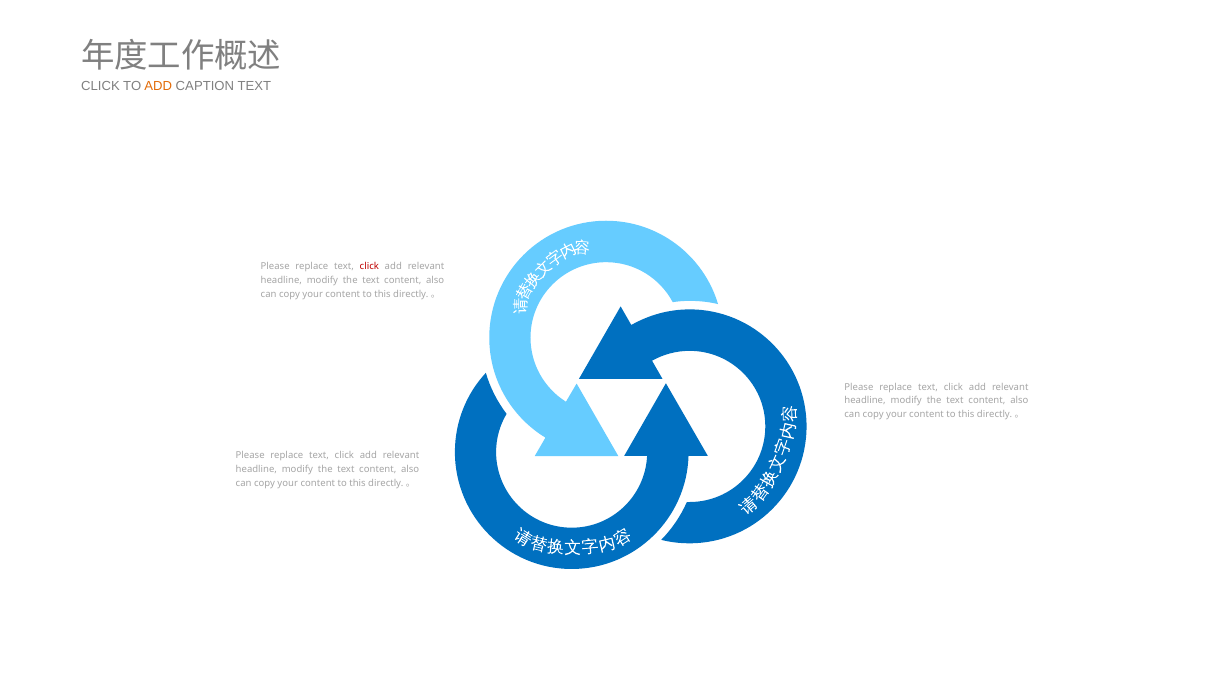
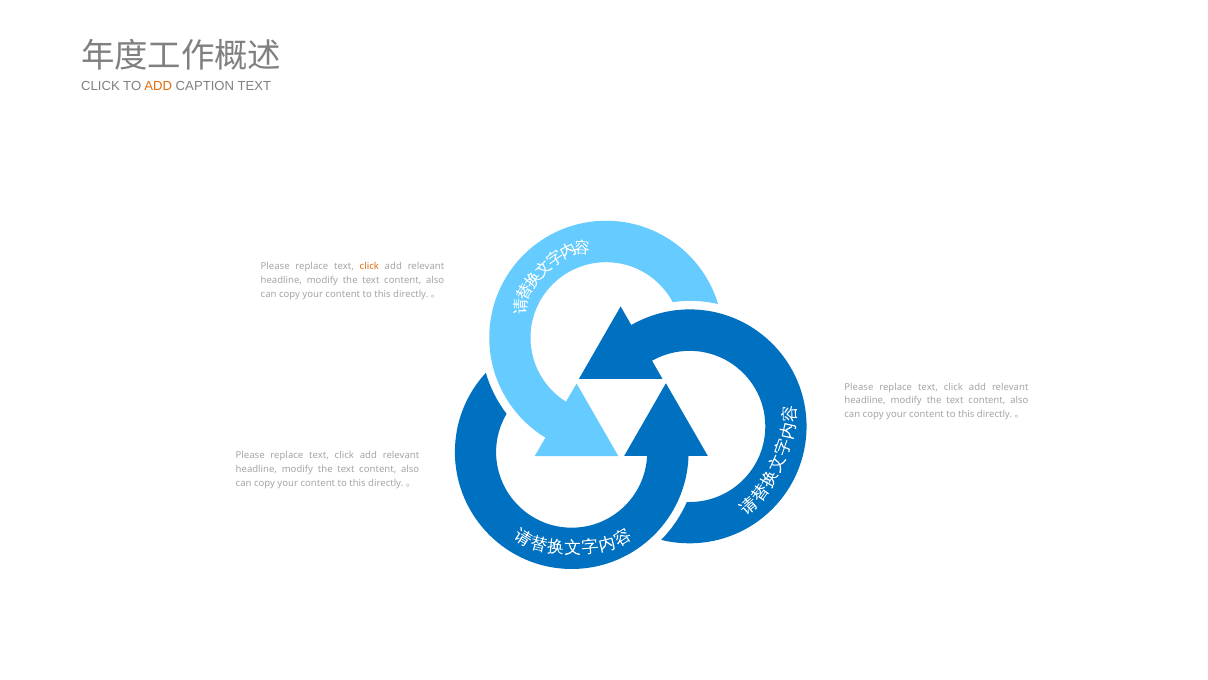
click colour: red -> orange (369, 266)
